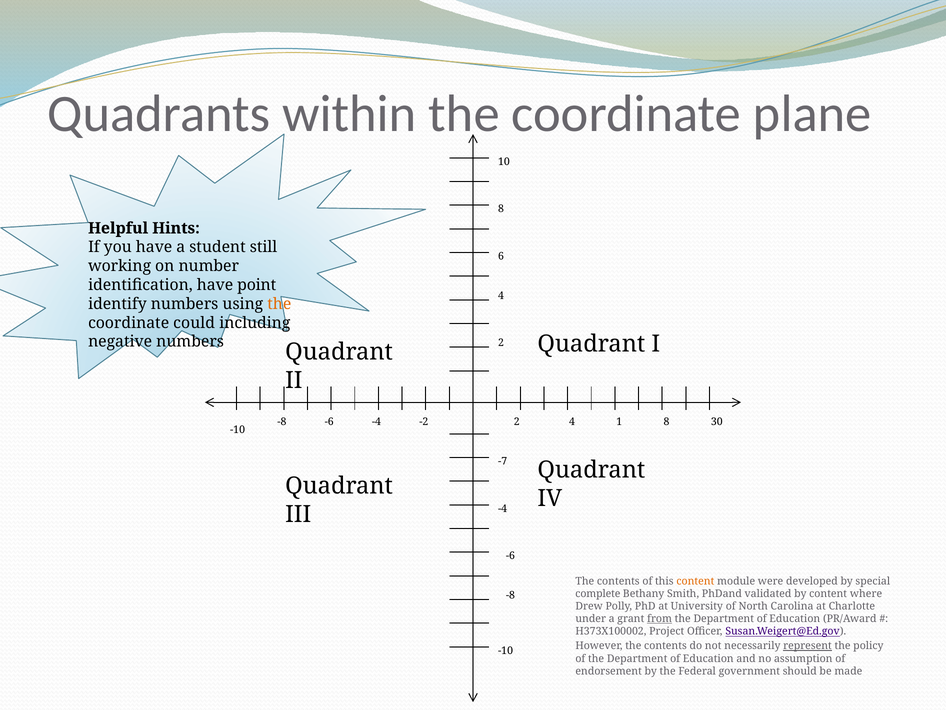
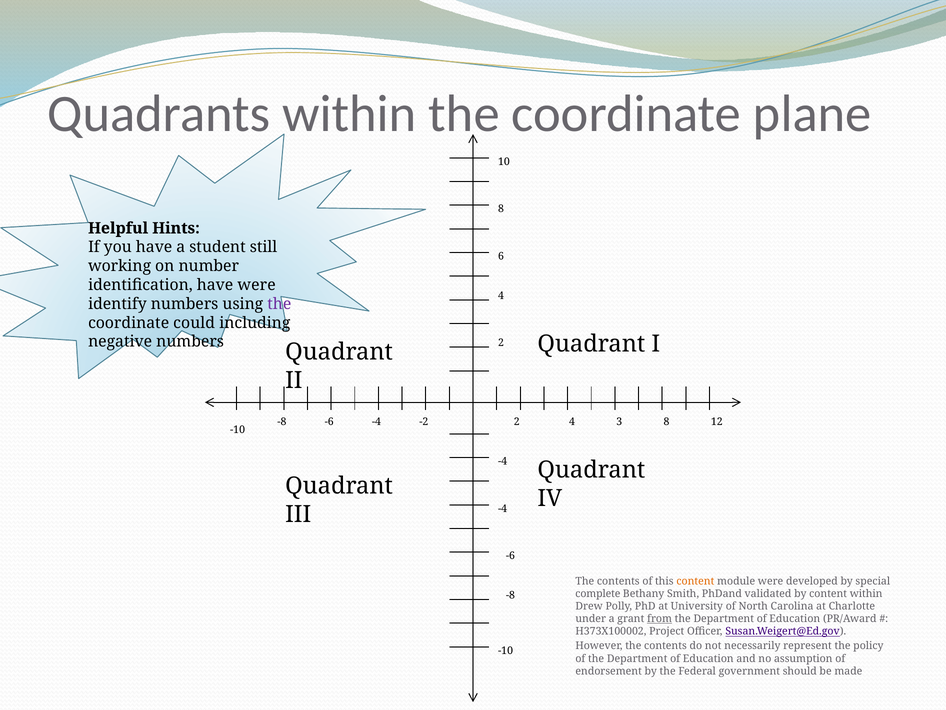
have point: point -> were (257, 285)
the colour: orange -> purple (279, 304)
1: 1 -> 3 (619, 422)
30: 30 -> 12 (717, 422)
-7: -7 -> -4 (503, 461)
content where: where -> within (866, 593)
represent underline: present -> none (807, 646)
